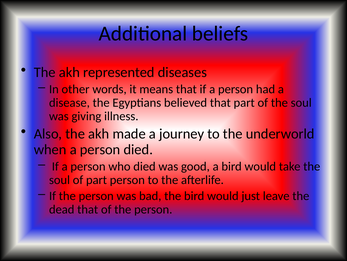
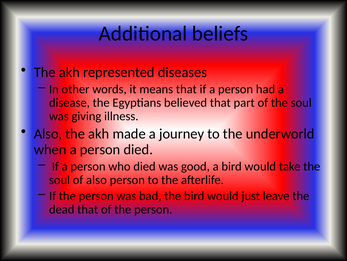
of part: part -> also (96, 179)
